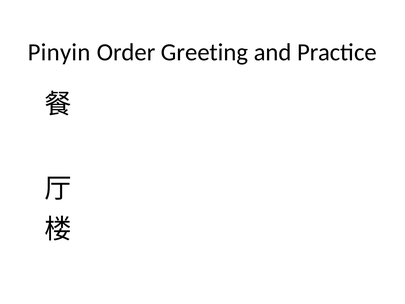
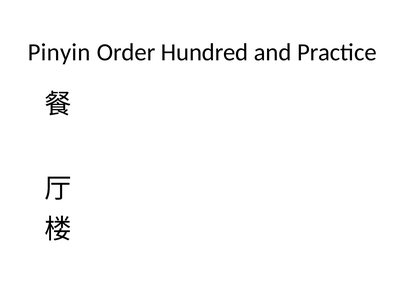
Greeting: Greeting -> Hundred (205, 52)
